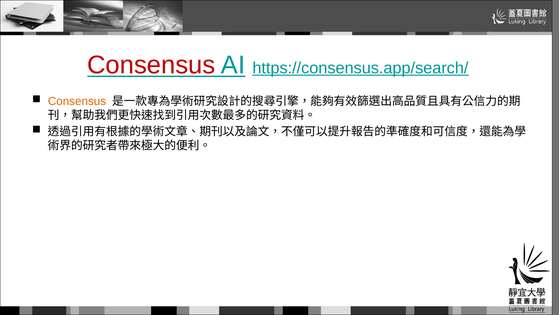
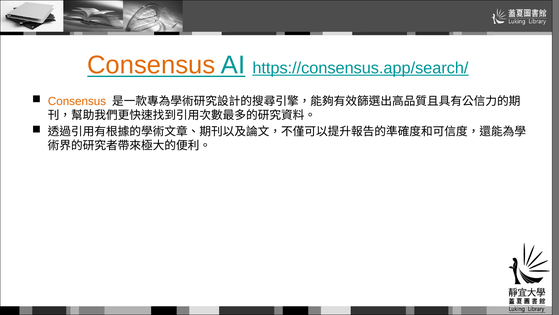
Consensus colour: red -> orange (151, 65)
